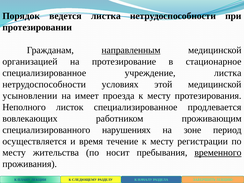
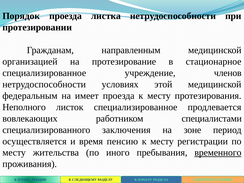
Порядок ведется: ведется -> проезда (66, 16)
направленным underline: present -> none (131, 50)
учреждение листка: листка -> членов (228, 73)
усыновлении: усыновлении -> федеральным (30, 96)
проживающим: проживающим -> специалистами (212, 118)
нарушениях: нарушениях -> заключения (126, 130)
течение: течение -> пенсию (122, 141)
носит: носит -> иного (118, 153)
